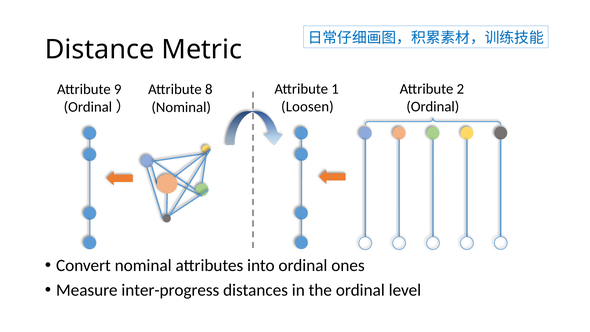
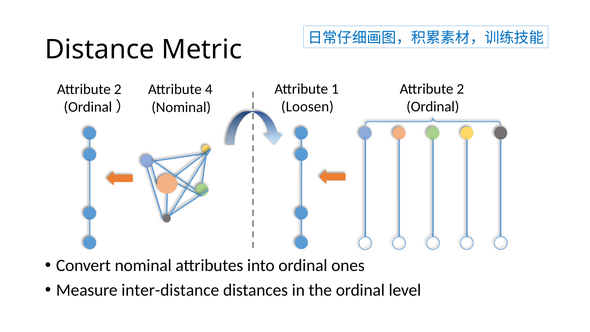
9: 9 -> 2 (118, 89)
8: 8 -> 4 (209, 89)
inter-progress: inter-progress -> inter-distance (170, 290)
